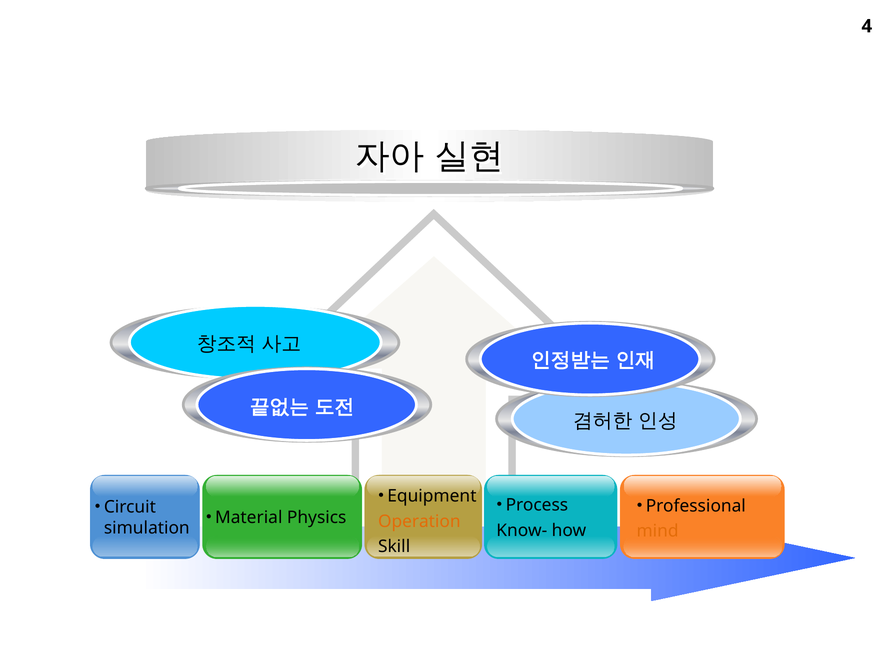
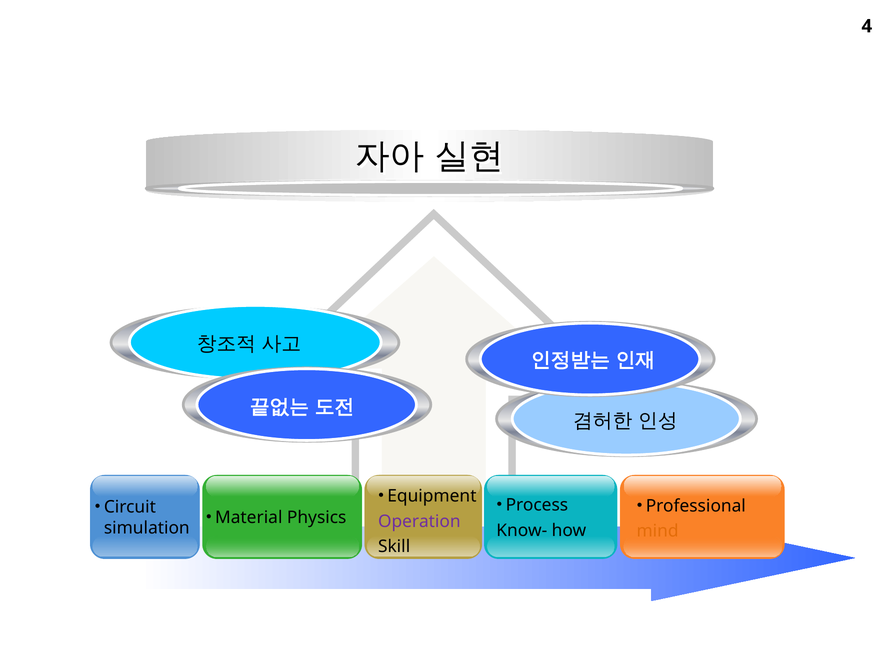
Operation colour: orange -> purple (419, 522)
